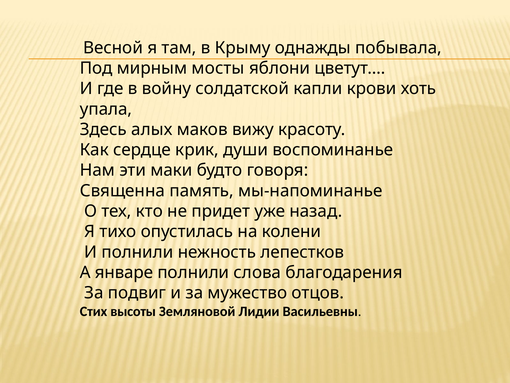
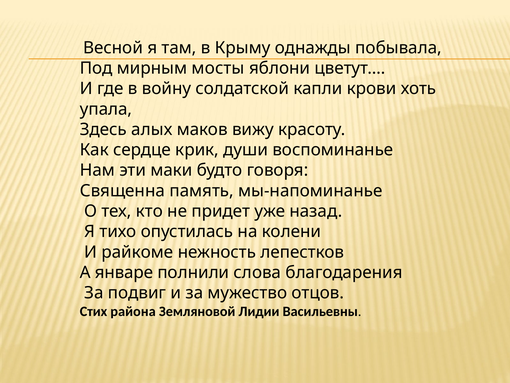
И полнили: полнили -> райкоме (137, 252)
высоты: высоты -> района (133, 311)
